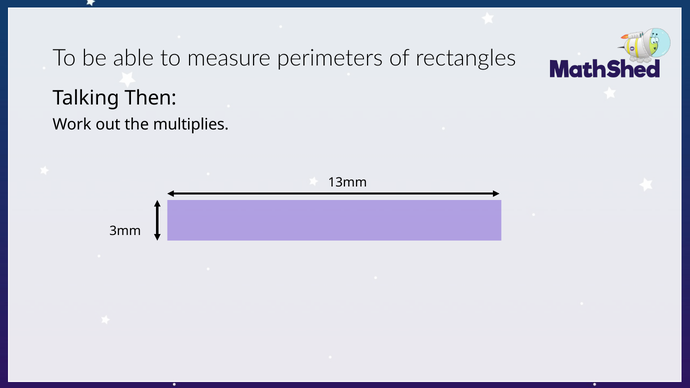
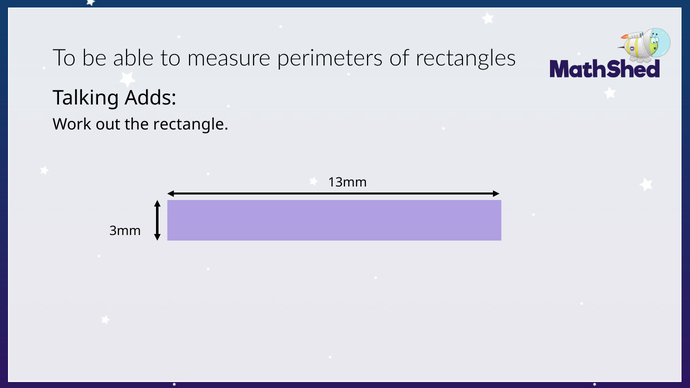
Then: Then -> Adds (151, 98)
multiplies: multiplies -> rectangle (191, 125)
